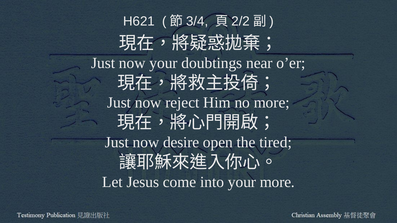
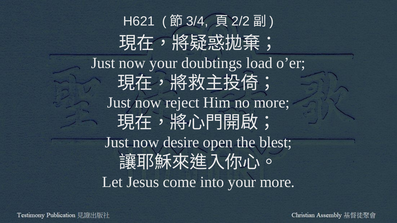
near: near -> load (259, 63)
tired: tired -> blest (276, 142)
